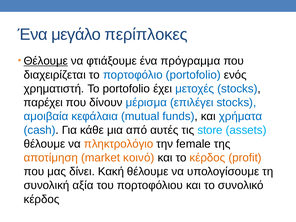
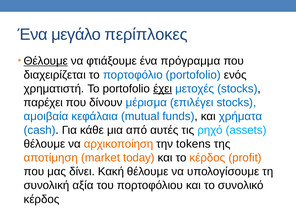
έχει underline: none -> present (163, 89)
store: store -> ρηχό (210, 130)
πληκτρολόγιο: πληκτρολόγιο -> αρχικοποίηση (119, 144)
female: female -> tokens (193, 144)
κοινό: κοινό -> today (139, 158)
